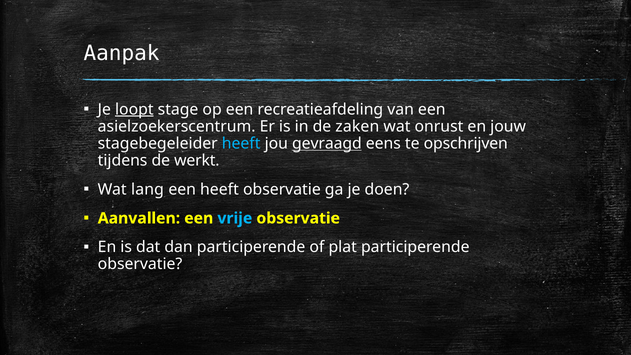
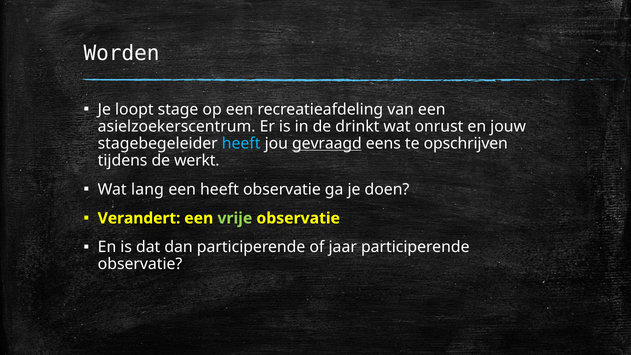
Aanpak: Aanpak -> Worden (122, 53)
loopt underline: present -> none (134, 109)
zaken: zaken -> drinkt (357, 126)
Aanvallen: Aanvallen -> Verandert (139, 218)
vrije colour: light blue -> light green (235, 218)
plat: plat -> jaar (343, 247)
